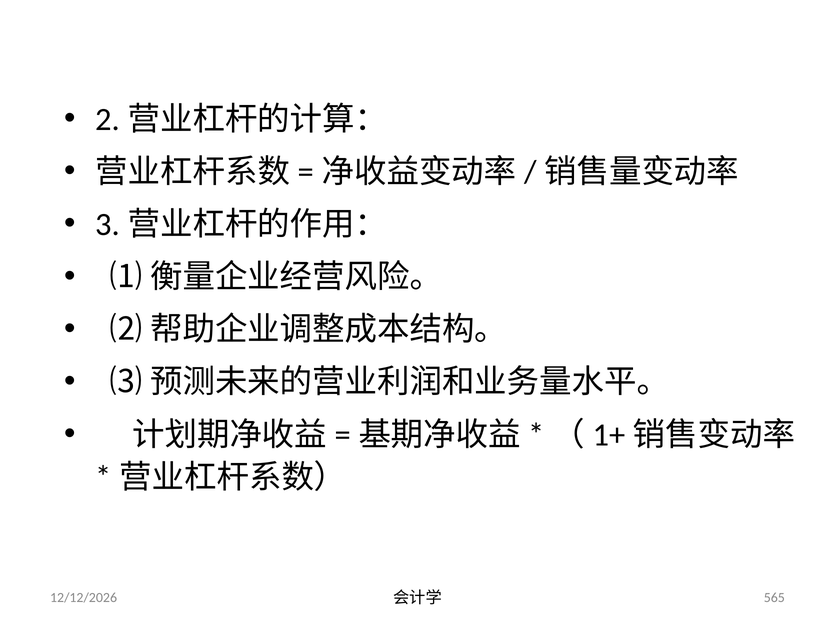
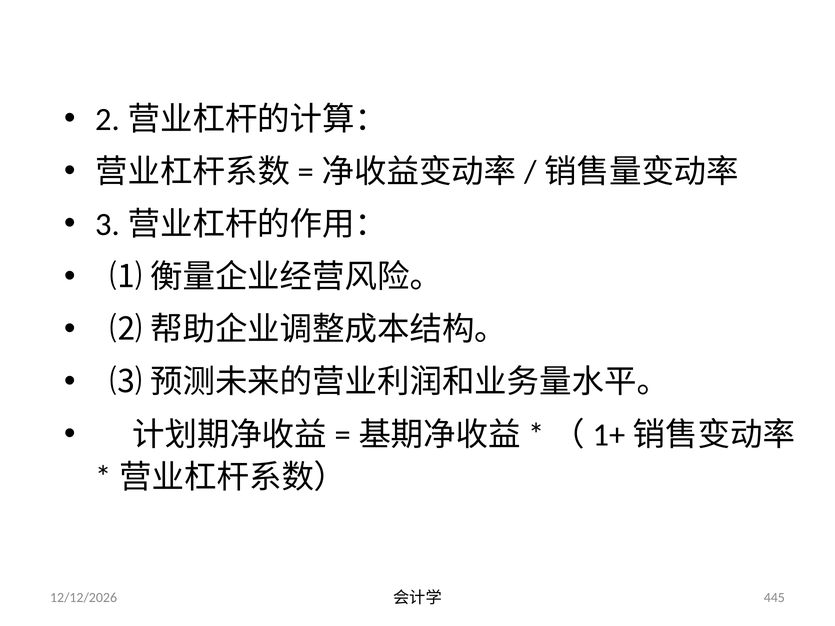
565: 565 -> 445 (774, 598)
